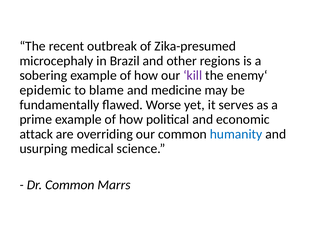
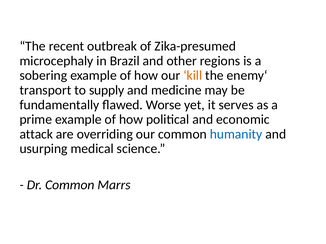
kill colour: purple -> orange (193, 76)
epidemic: epidemic -> transport (45, 90)
blame: blame -> supply (107, 90)
